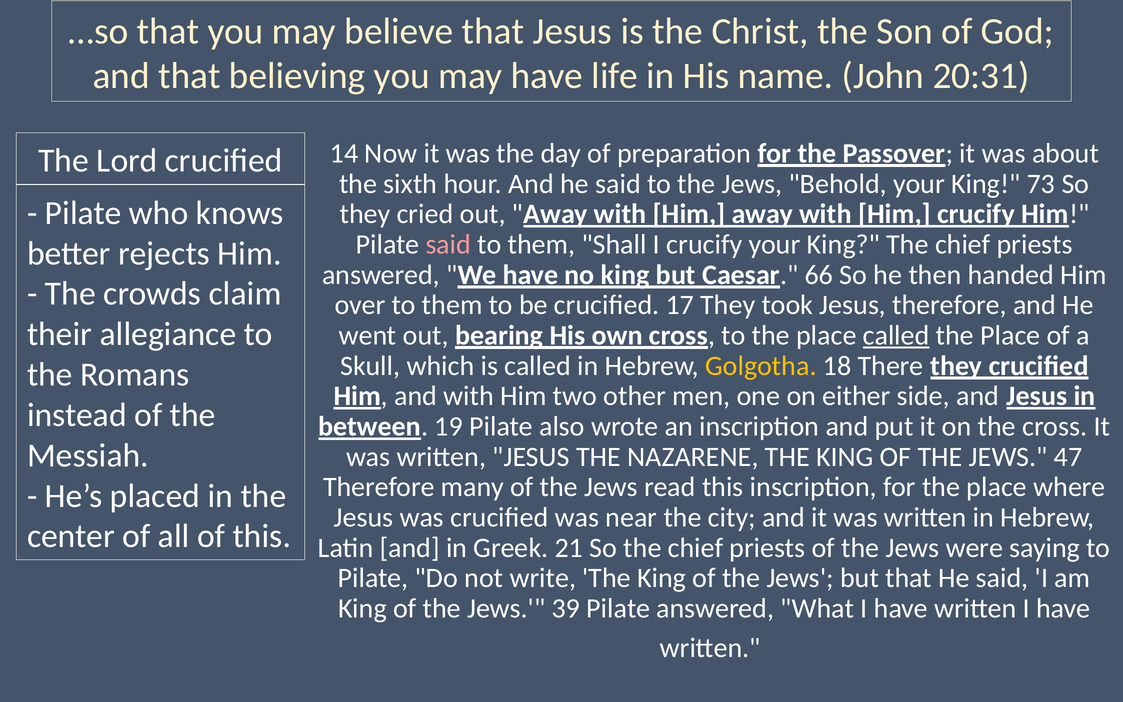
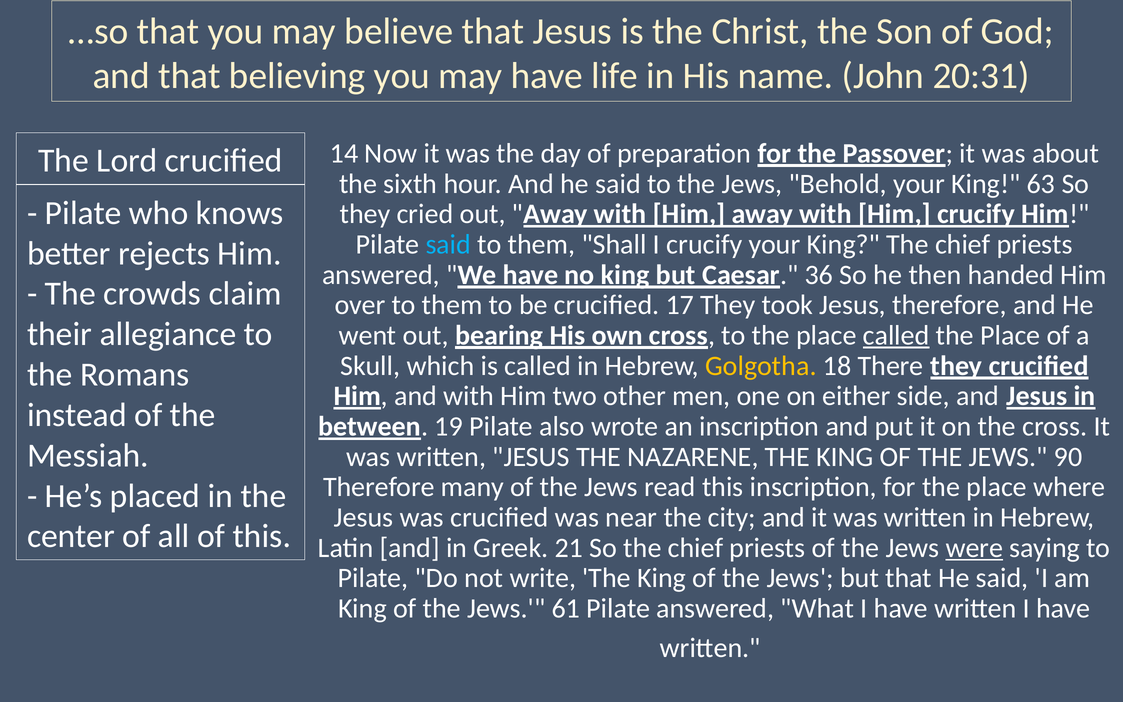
73: 73 -> 63 (1041, 184)
said colour: pink -> light blue (448, 244)
66: 66 -> 36 (819, 275)
47: 47 -> 90 (1068, 457)
were underline: none -> present (974, 548)
39: 39 -> 61 (566, 608)
